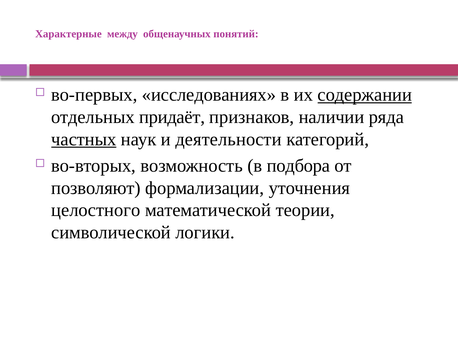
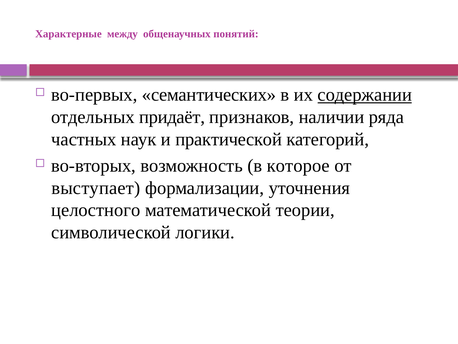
исследованиях: исследованиях -> семантических (209, 95)
частных underline: present -> none (84, 139)
деятельности: деятельности -> практической (229, 139)
подбора: подбора -> которое (298, 166)
позволяют: позволяют -> выступает (96, 188)
